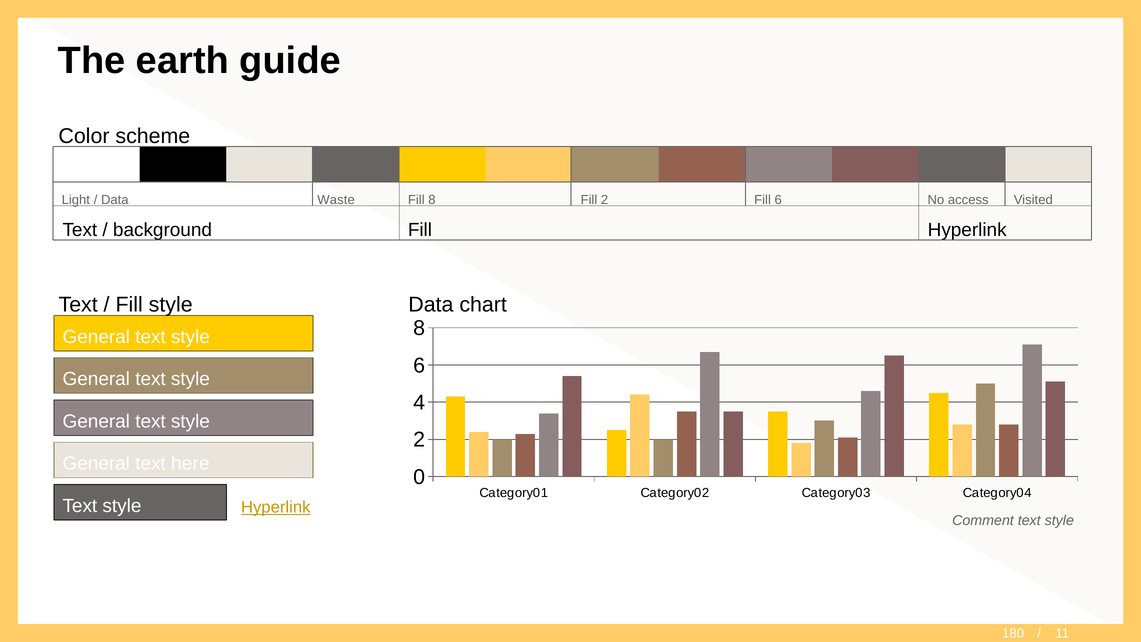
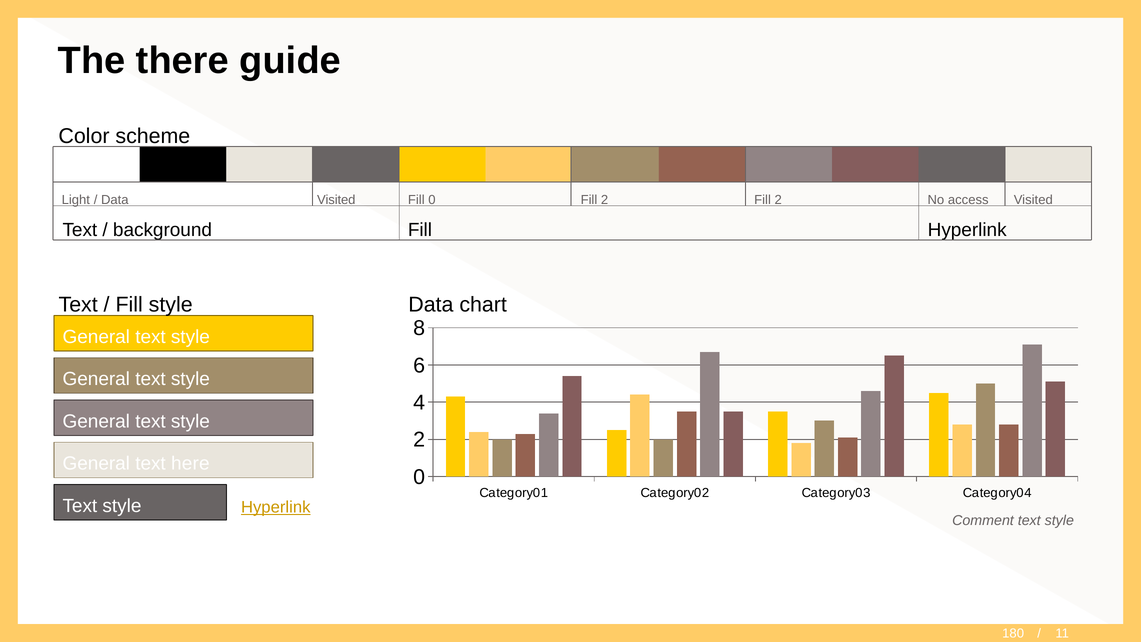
earth: earth -> there (182, 61)
Waste: Waste -> Visited (336, 200)
Fill 8: 8 -> 0 (432, 200)
2 Fill 6: 6 -> 2 (778, 200)
